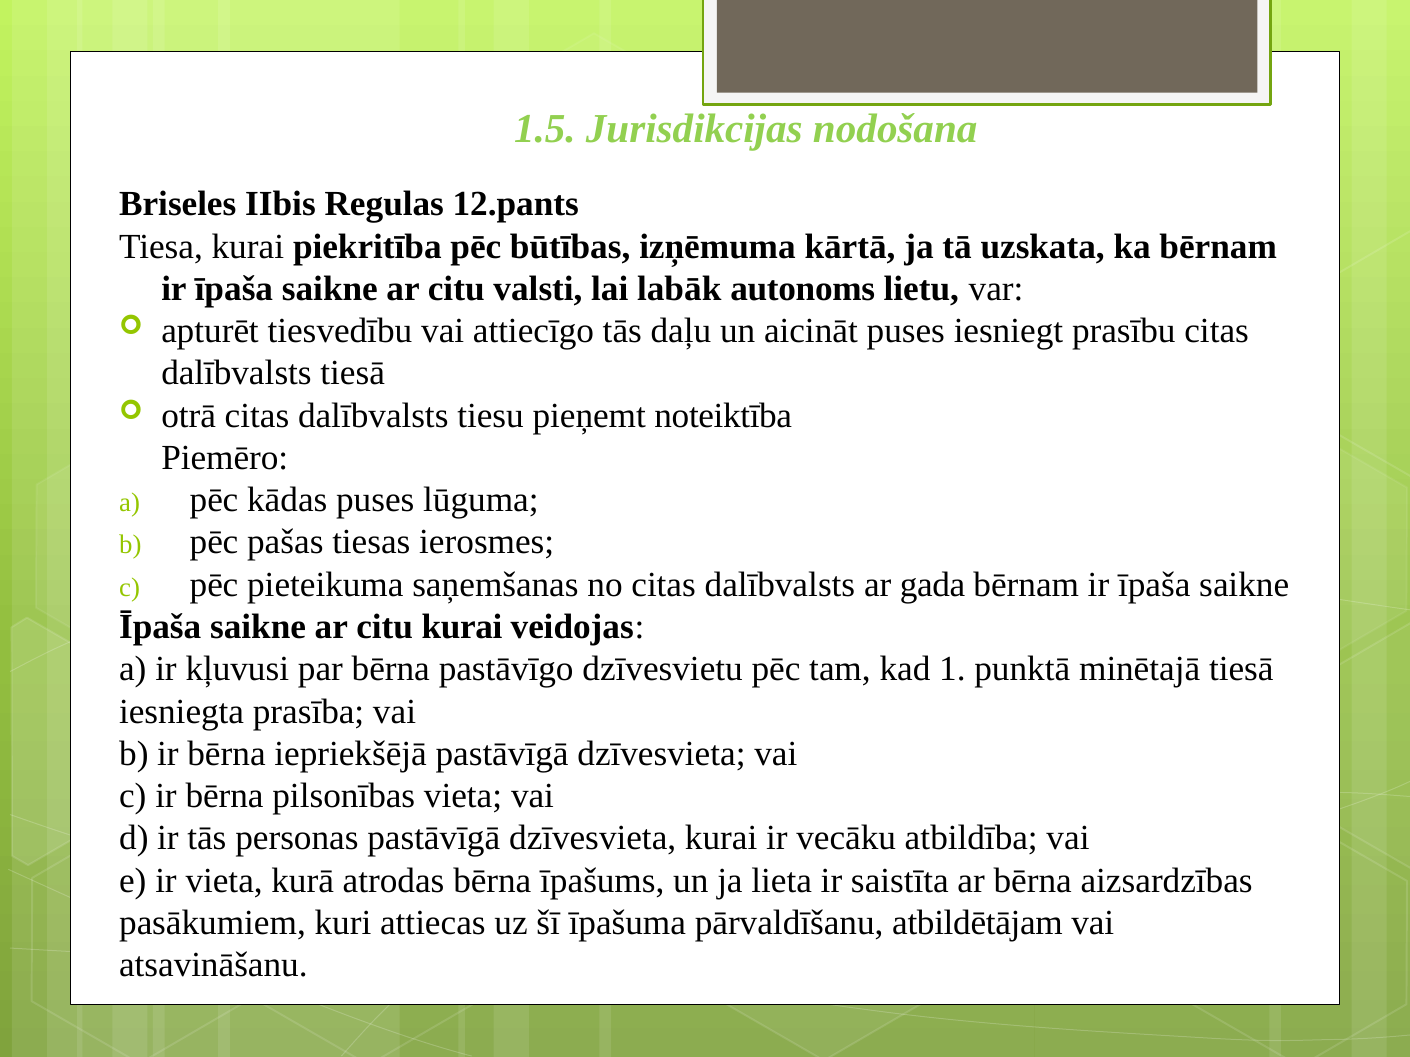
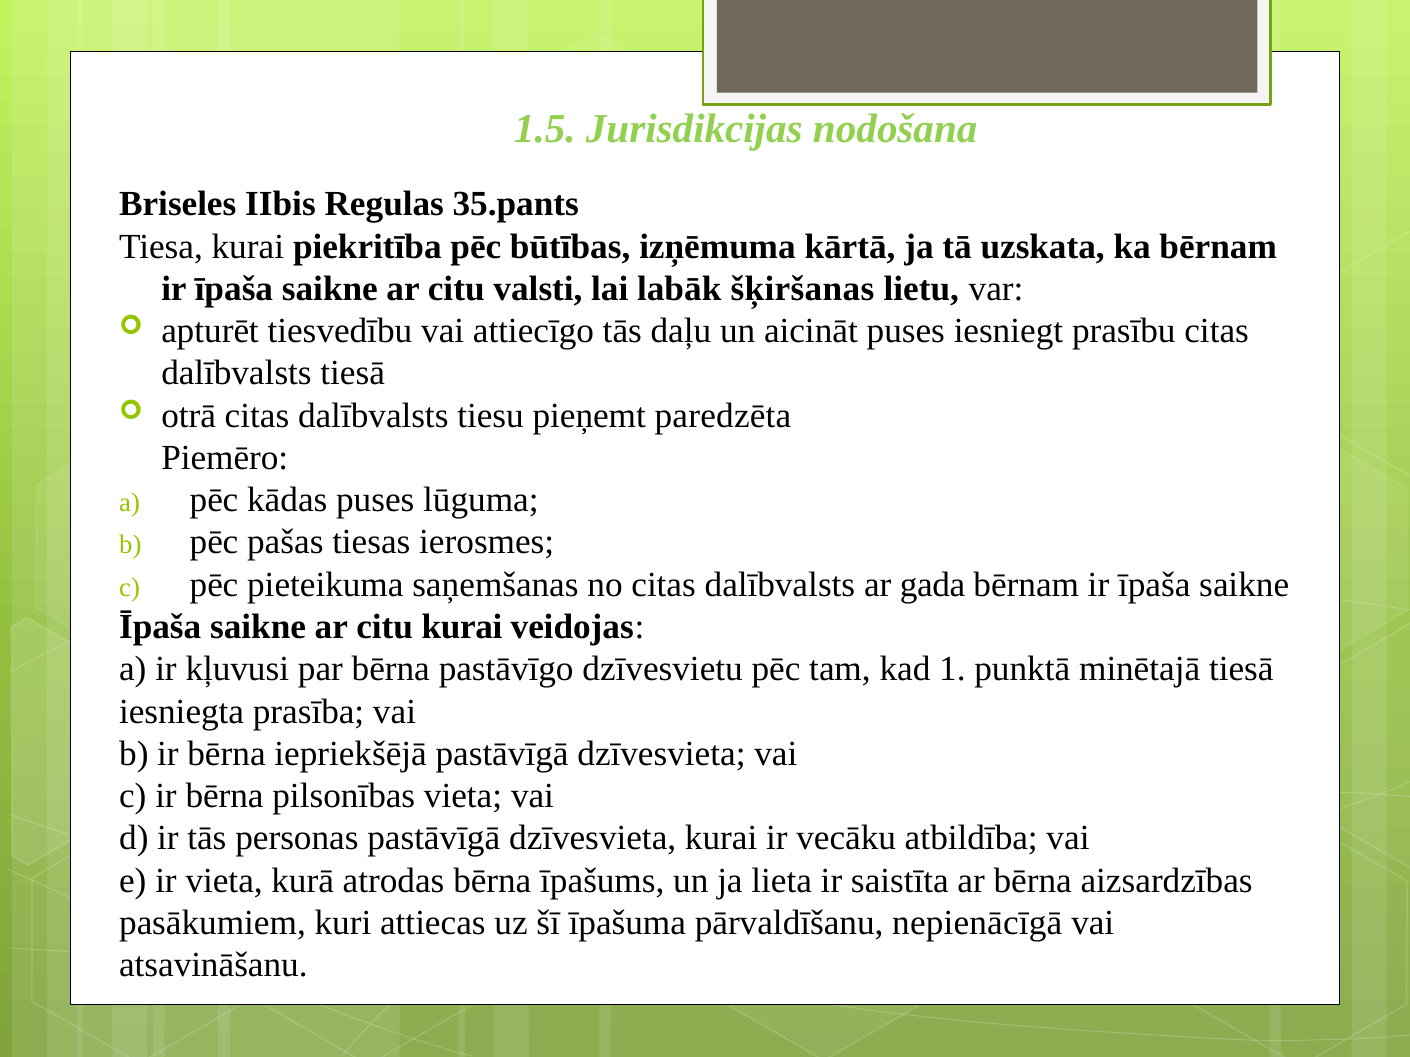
12.pants: 12.pants -> 35.pants (516, 204)
autonoms: autonoms -> šķiršanas (802, 289)
noteiktība: noteiktība -> paredzēta (723, 416)
atbildētājam: atbildētājam -> nepienācīgā (977, 923)
